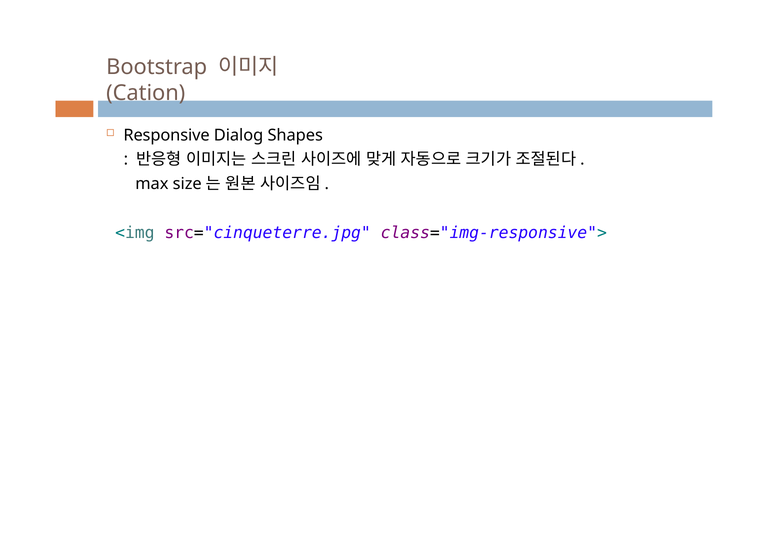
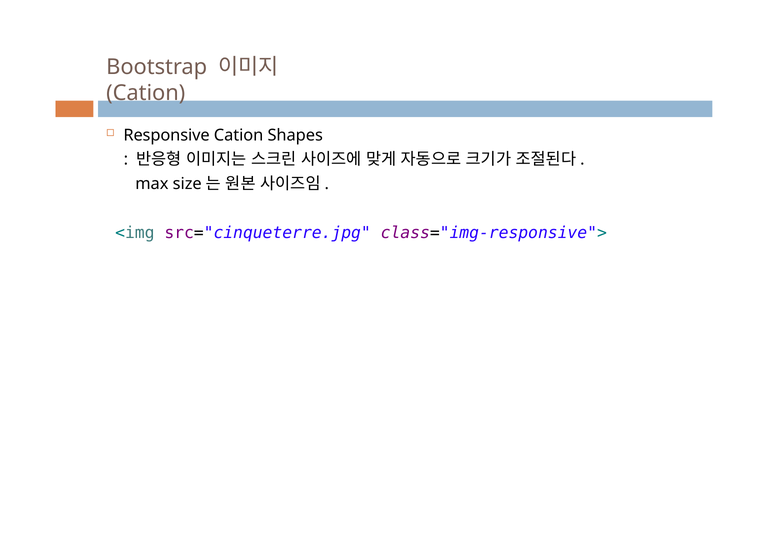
Responsive Dialog: Dialog -> Cation (239, 135)
